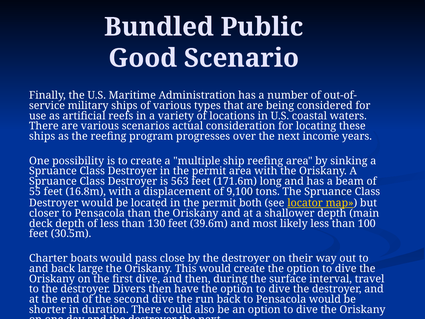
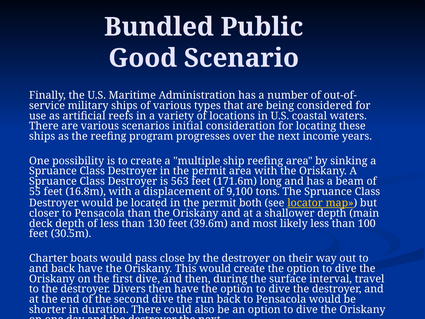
actual: actual -> initial (188, 126)
back large: large -> have (90, 268)
